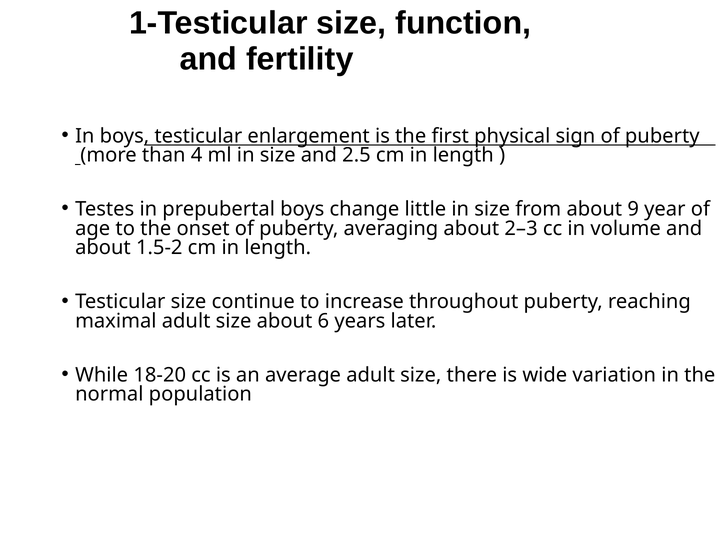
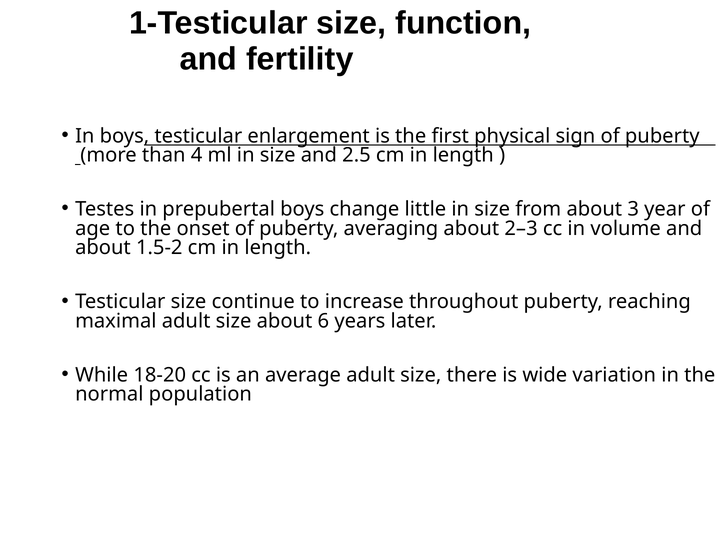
9: 9 -> 3 (633, 209)
